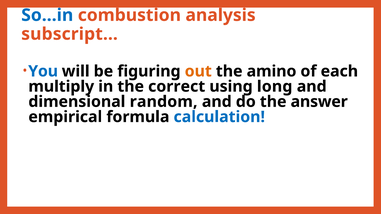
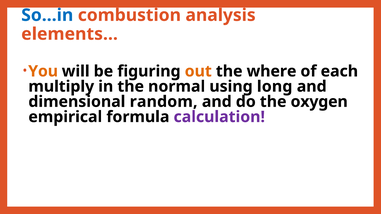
subscript…: subscript… -> elements… (70, 34)
You colour: blue -> orange (43, 71)
amino: amino -> where (272, 71)
correct: correct -> normal (177, 87)
answer: answer -> oxygen (319, 102)
calculation colour: blue -> purple (219, 117)
